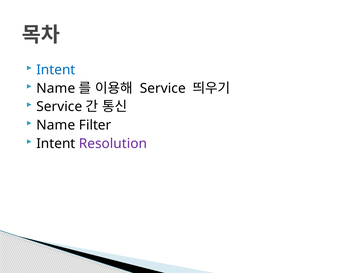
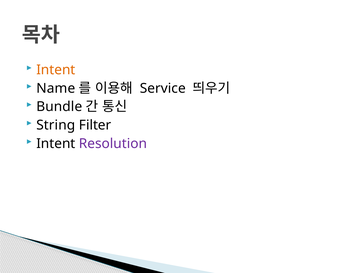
Intent colour: blue -> orange (56, 70)
Service: Service -> Bundle (59, 107)
Name: Name -> String (56, 125)
